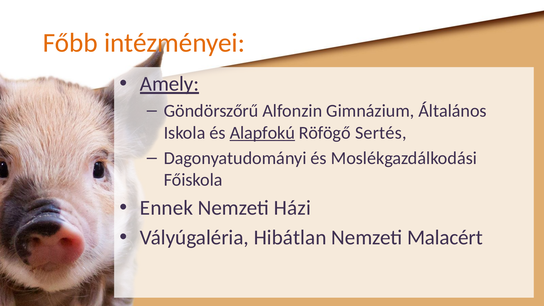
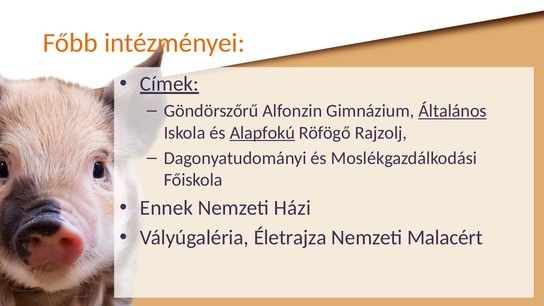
Amely: Amely -> Címek (169, 84)
Általános underline: none -> present (453, 111)
Sertés: Sertés -> Rajzolj (381, 133)
Hibátlan: Hibátlan -> Életrajza (290, 238)
